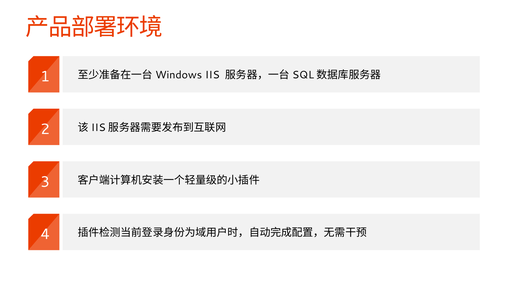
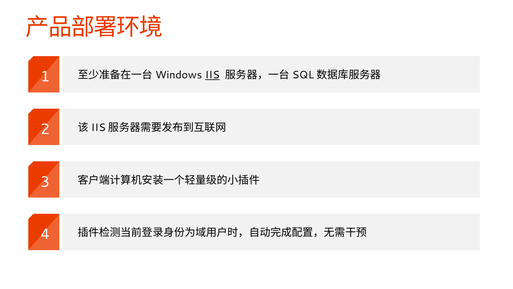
IIS underline: none -> present (212, 75)
